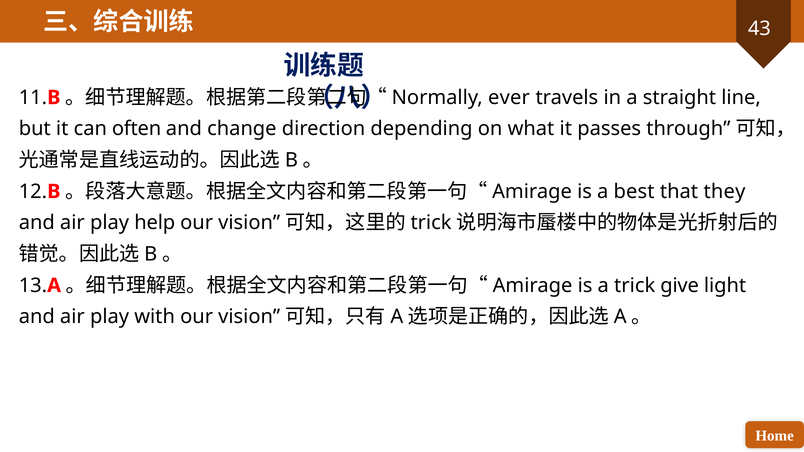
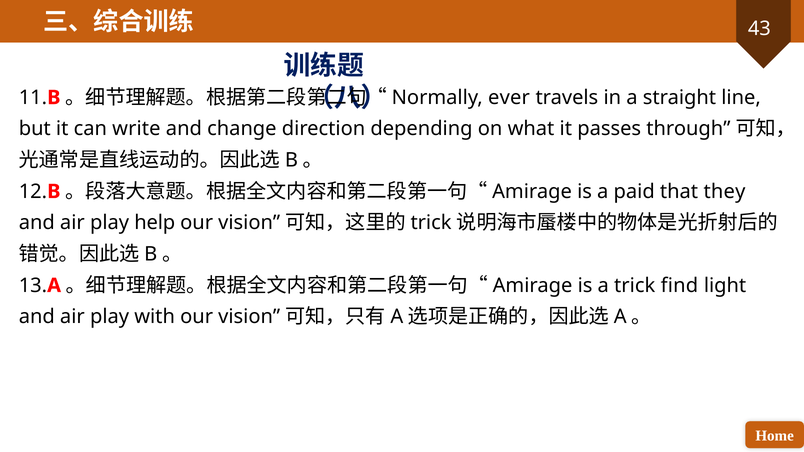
often: often -> write (136, 129)
best: best -> paid (634, 192)
give: give -> find (679, 286)
